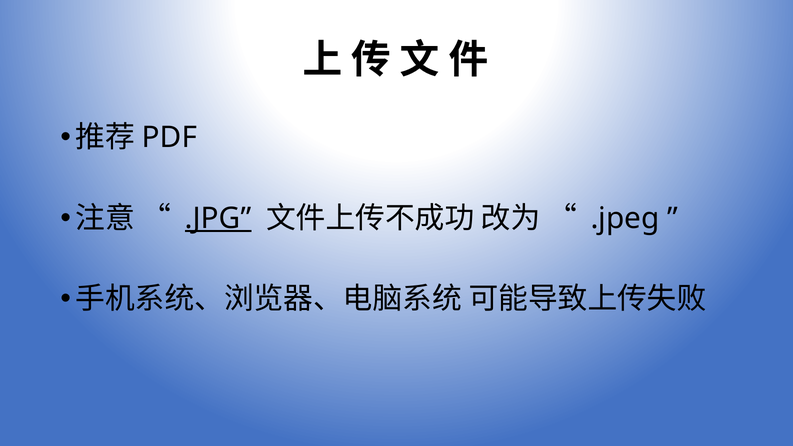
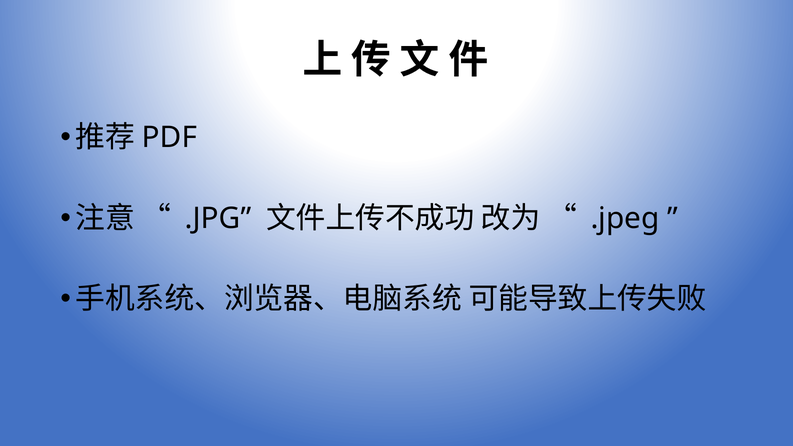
.JPG underline: present -> none (218, 218)
